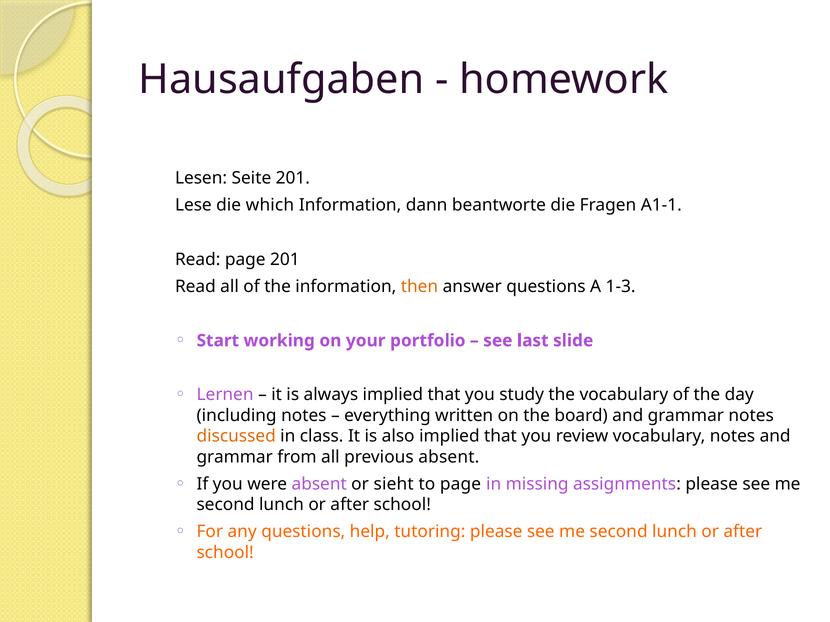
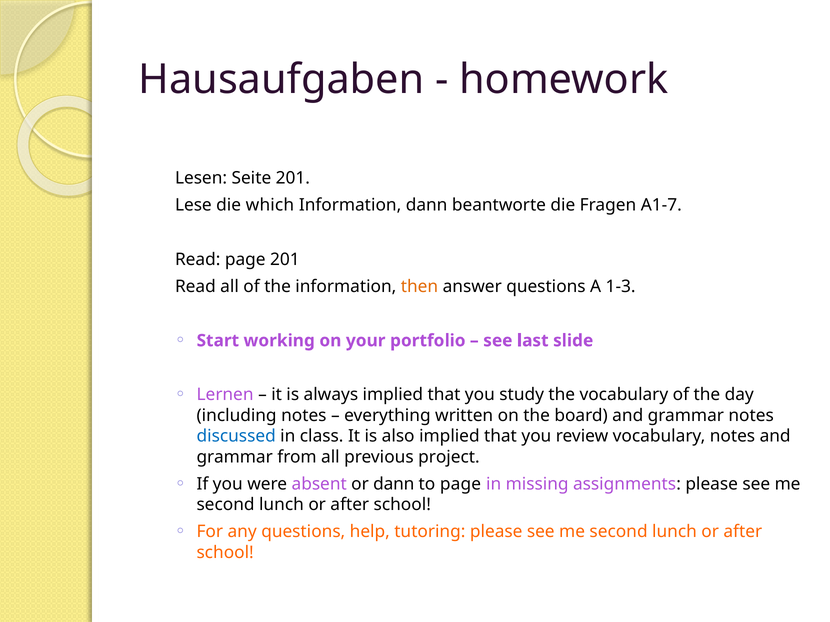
A1-1: A1-1 -> A1-7 (661, 205)
discussed colour: orange -> blue (236, 437)
previous absent: absent -> project (449, 457)
or sieht: sieht -> dann (394, 484)
